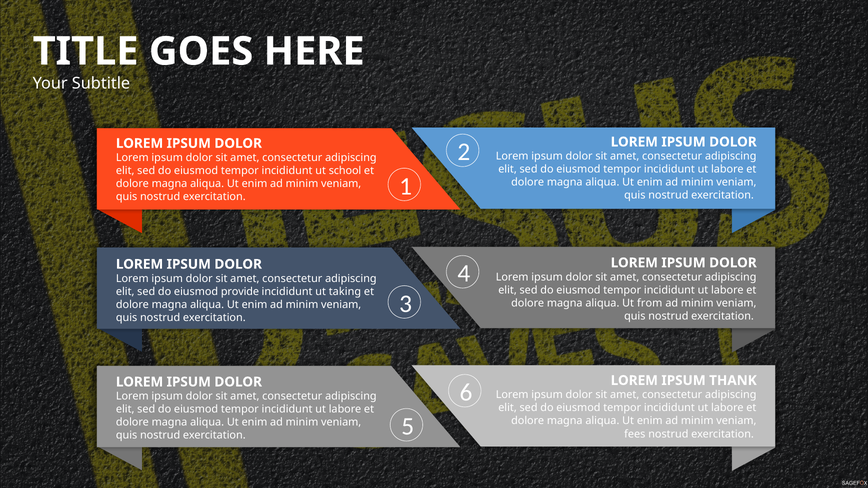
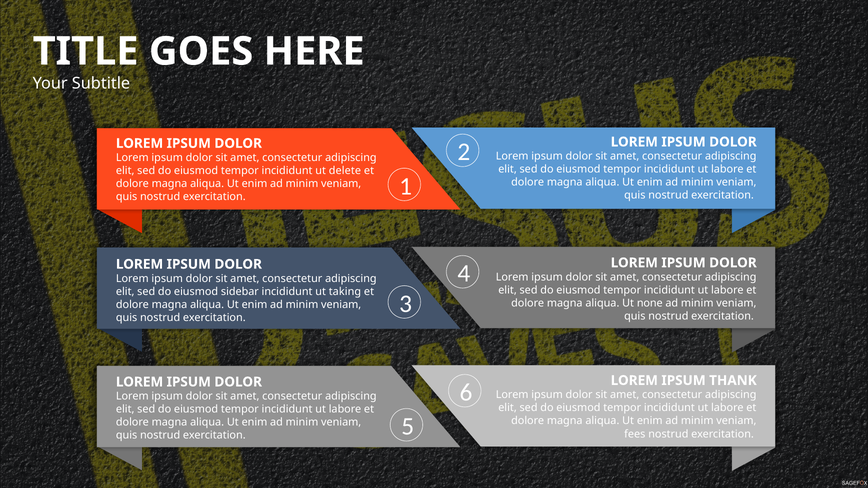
school: school -> delete (345, 171)
provide: provide -> sidebar (240, 292)
from: from -> none (650, 303)
